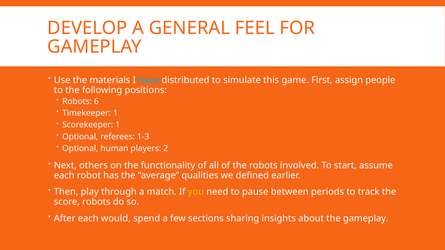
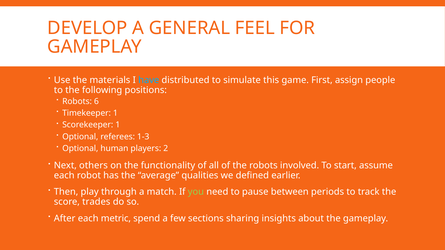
you colour: yellow -> light green (196, 192)
score robots: robots -> trades (96, 202)
would: would -> metric (116, 219)
